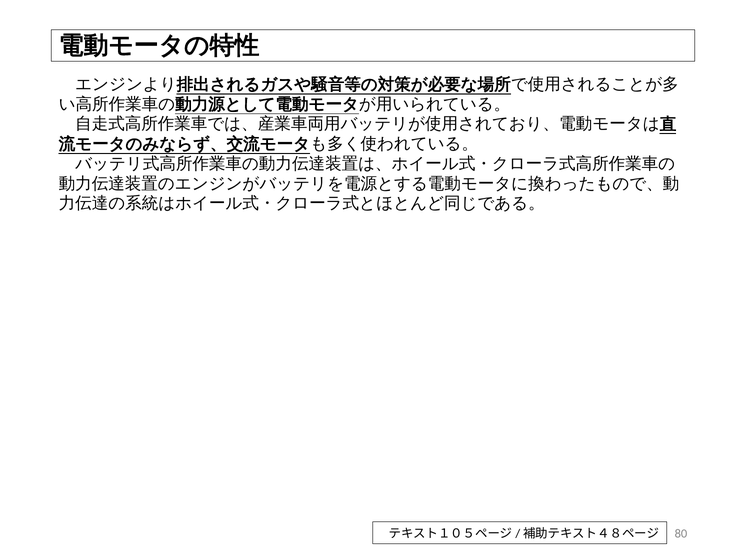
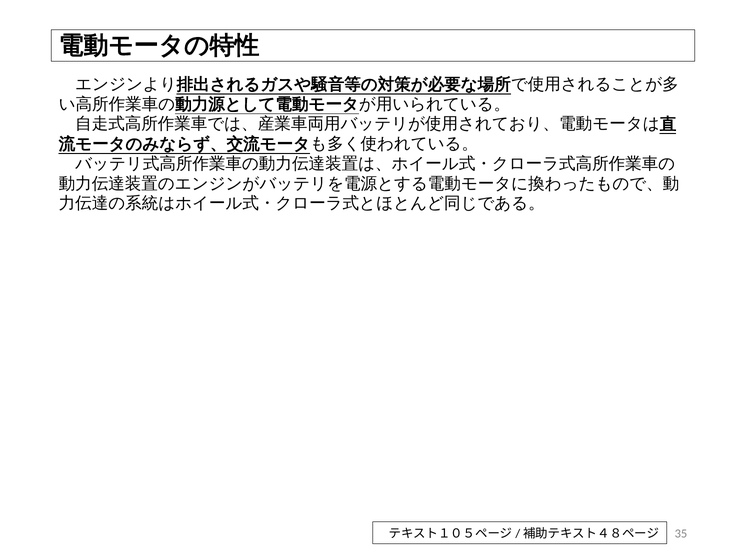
80: 80 -> 35 (681, 534)
